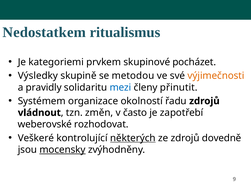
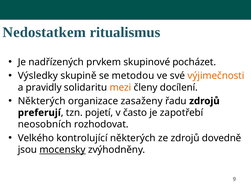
kategoriemi: kategoriemi -> nadřízených (56, 62)
mezi colour: blue -> orange (120, 88)
přinutit: přinutit -> docílení (179, 88)
Systémem: Systémem -> Některých (42, 101)
okolností: okolností -> zasaženy (142, 101)
vládnout: vládnout -> preferují (39, 113)
změn: změn -> pojetí (99, 113)
weberovské: weberovské -> neosobních (45, 125)
Veškeré: Veškeré -> Velkého (36, 138)
některých underline: present -> none (133, 138)
